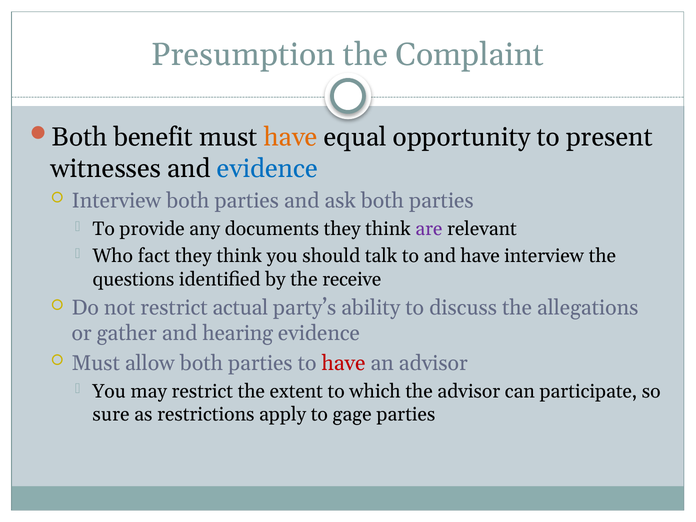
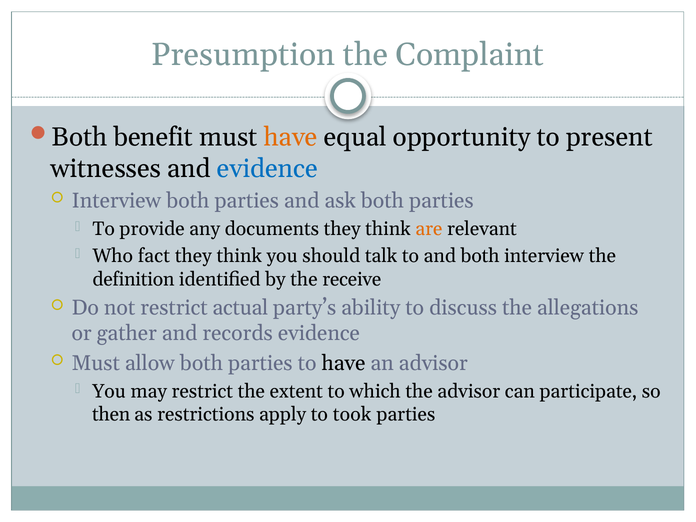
are colour: purple -> orange (429, 229)
and have: have -> both (480, 256)
questions: questions -> definition (133, 279)
hearing: hearing -> records (238, 333)
have colour: red -> black (343, 363)
sure: sure -> then (111, 415)
gage: gage -> took (352, 415)
